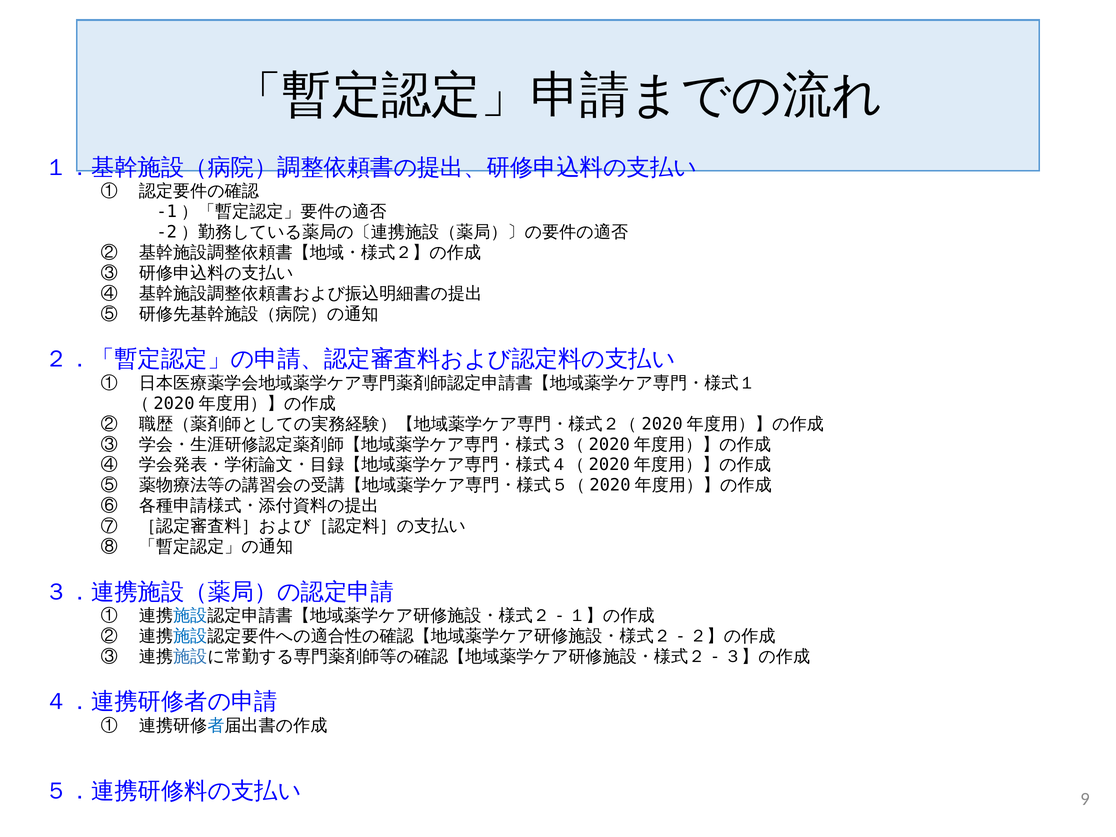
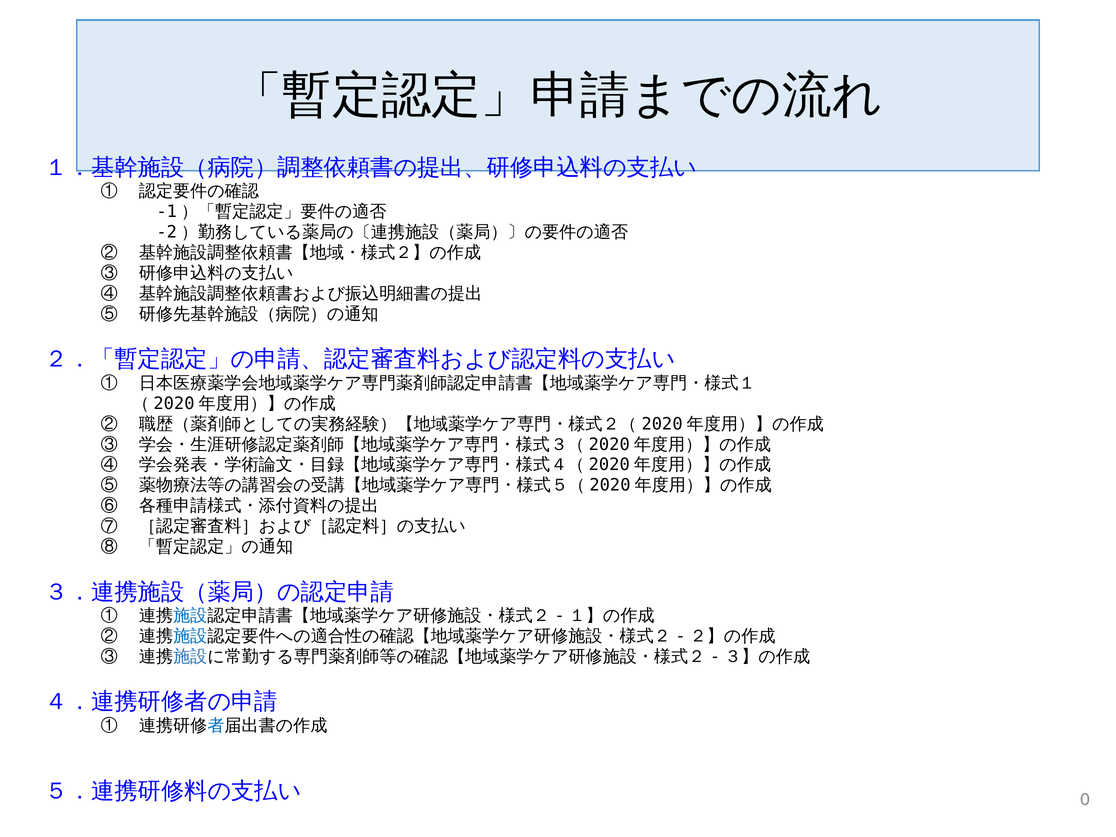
9: 9 -> 0 (1085, 799)
